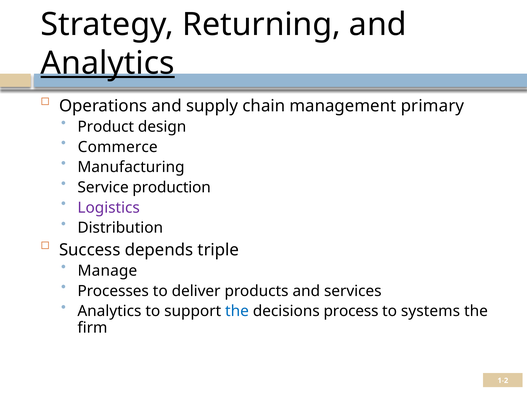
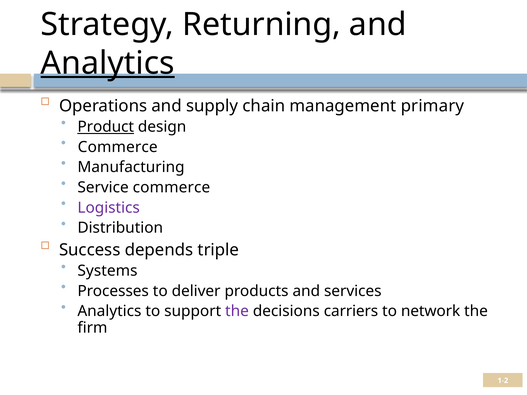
Product underline: none -> present (106, 127)
Service production: production -> commerce (171, 188)
Manage: Manage -> Systems (107, 271)
the colour: blue -> purple (237, 311)
process: process -> carriers (351, 311)
systems: systems -> network (431, 311)
